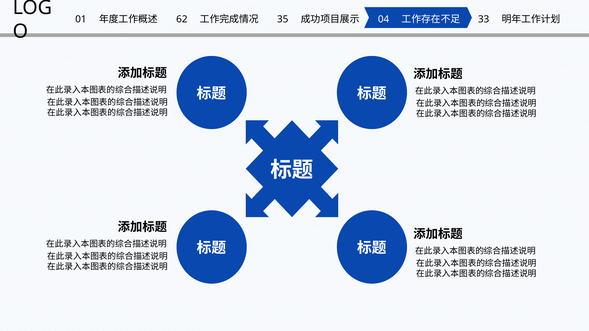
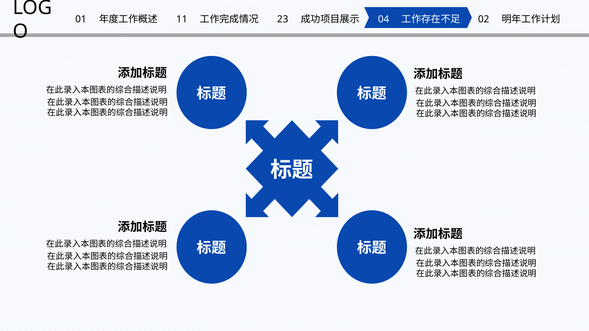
62: 62 -> 11 (182, 19)
35: 35 -> 23 (283, 19)
33: 33 -> 02 (484, 19)
